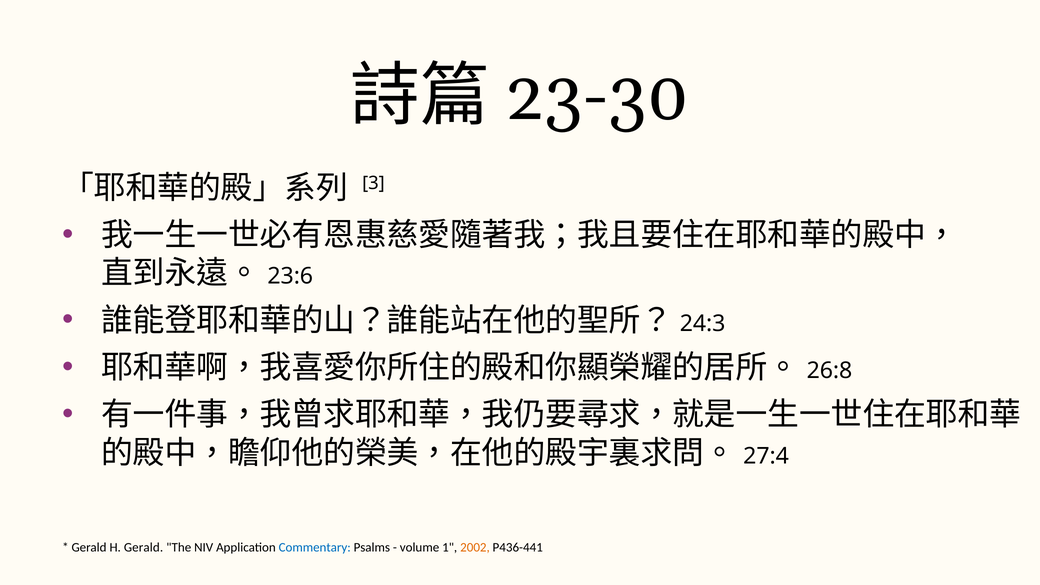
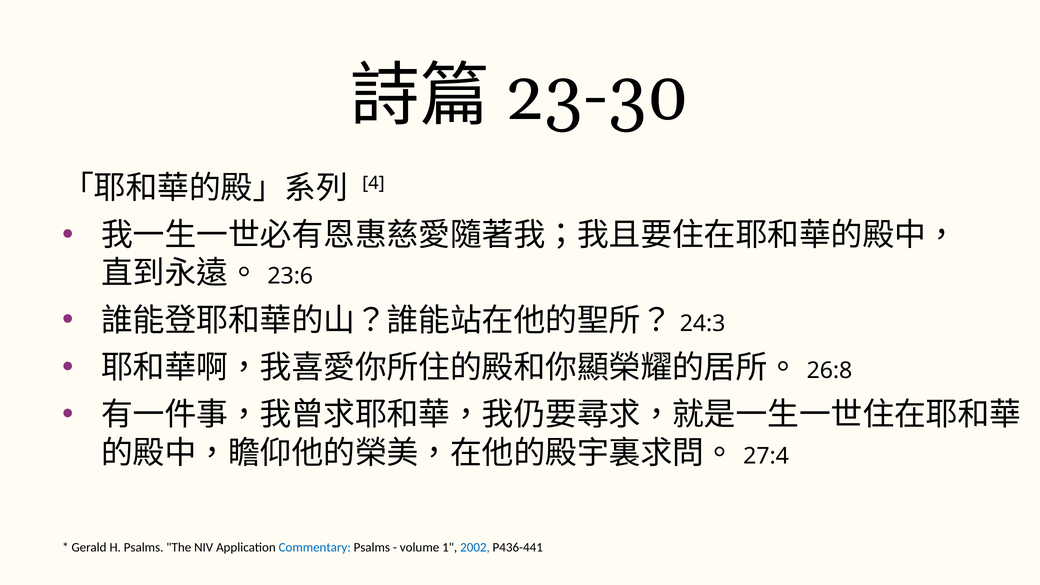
3: 3 -> 4 (373, 183)
H Gerald: Gerald -> Psalms (144, 548)
2002 colour: orange -> blue (475, 548)
